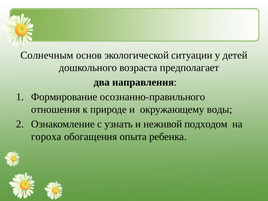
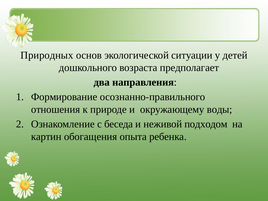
Солнечным: Солнечным -> Природных (47, 55)
узнать: узнать -> беседа (119, 124)
гороха: гороха -> картин (46, 137)
